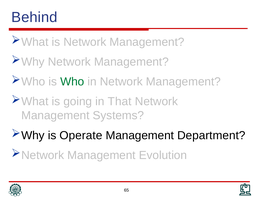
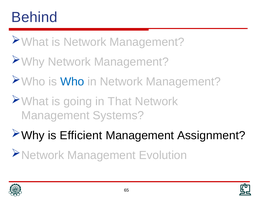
Who colour: green -> blue (72, 82)
Operate: Operate -> Efficient (81, 136)
Department: Department -> Assignment (211, 136)
